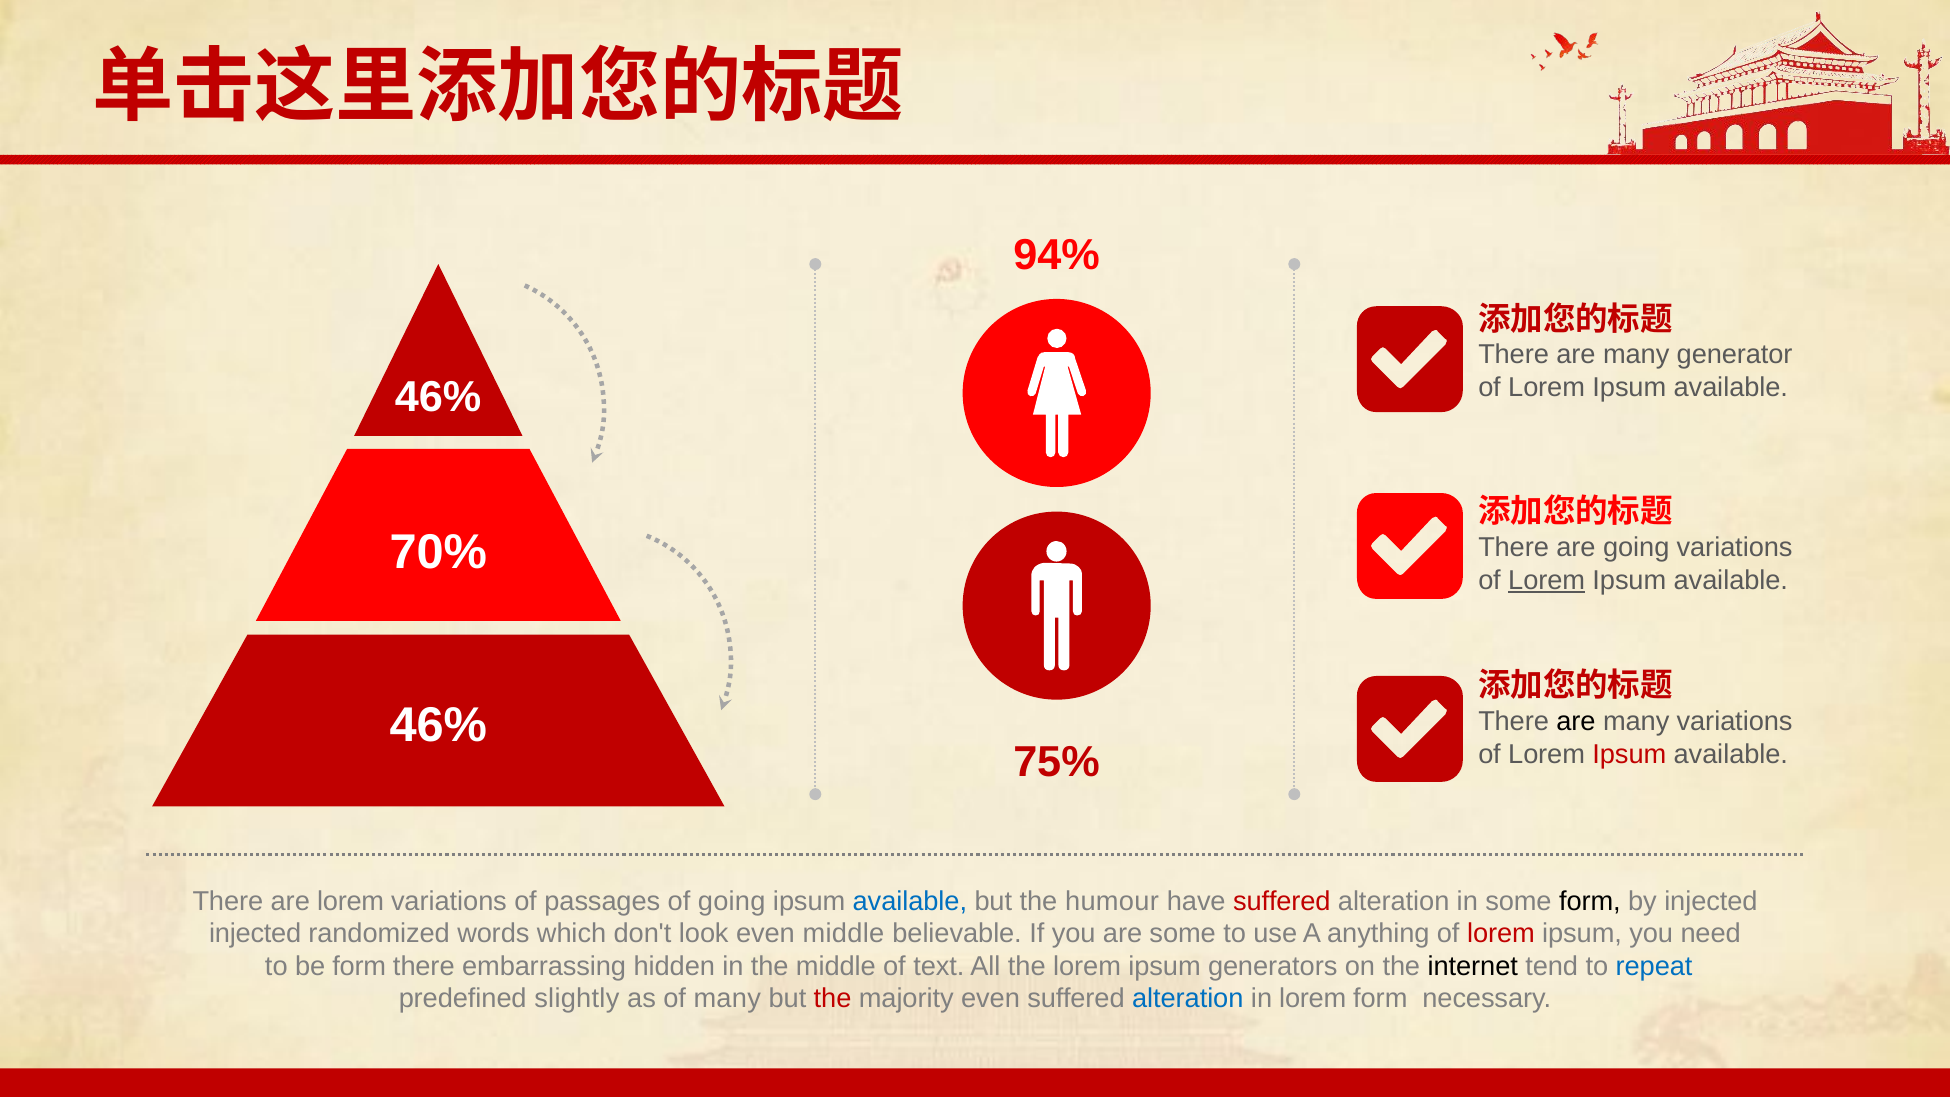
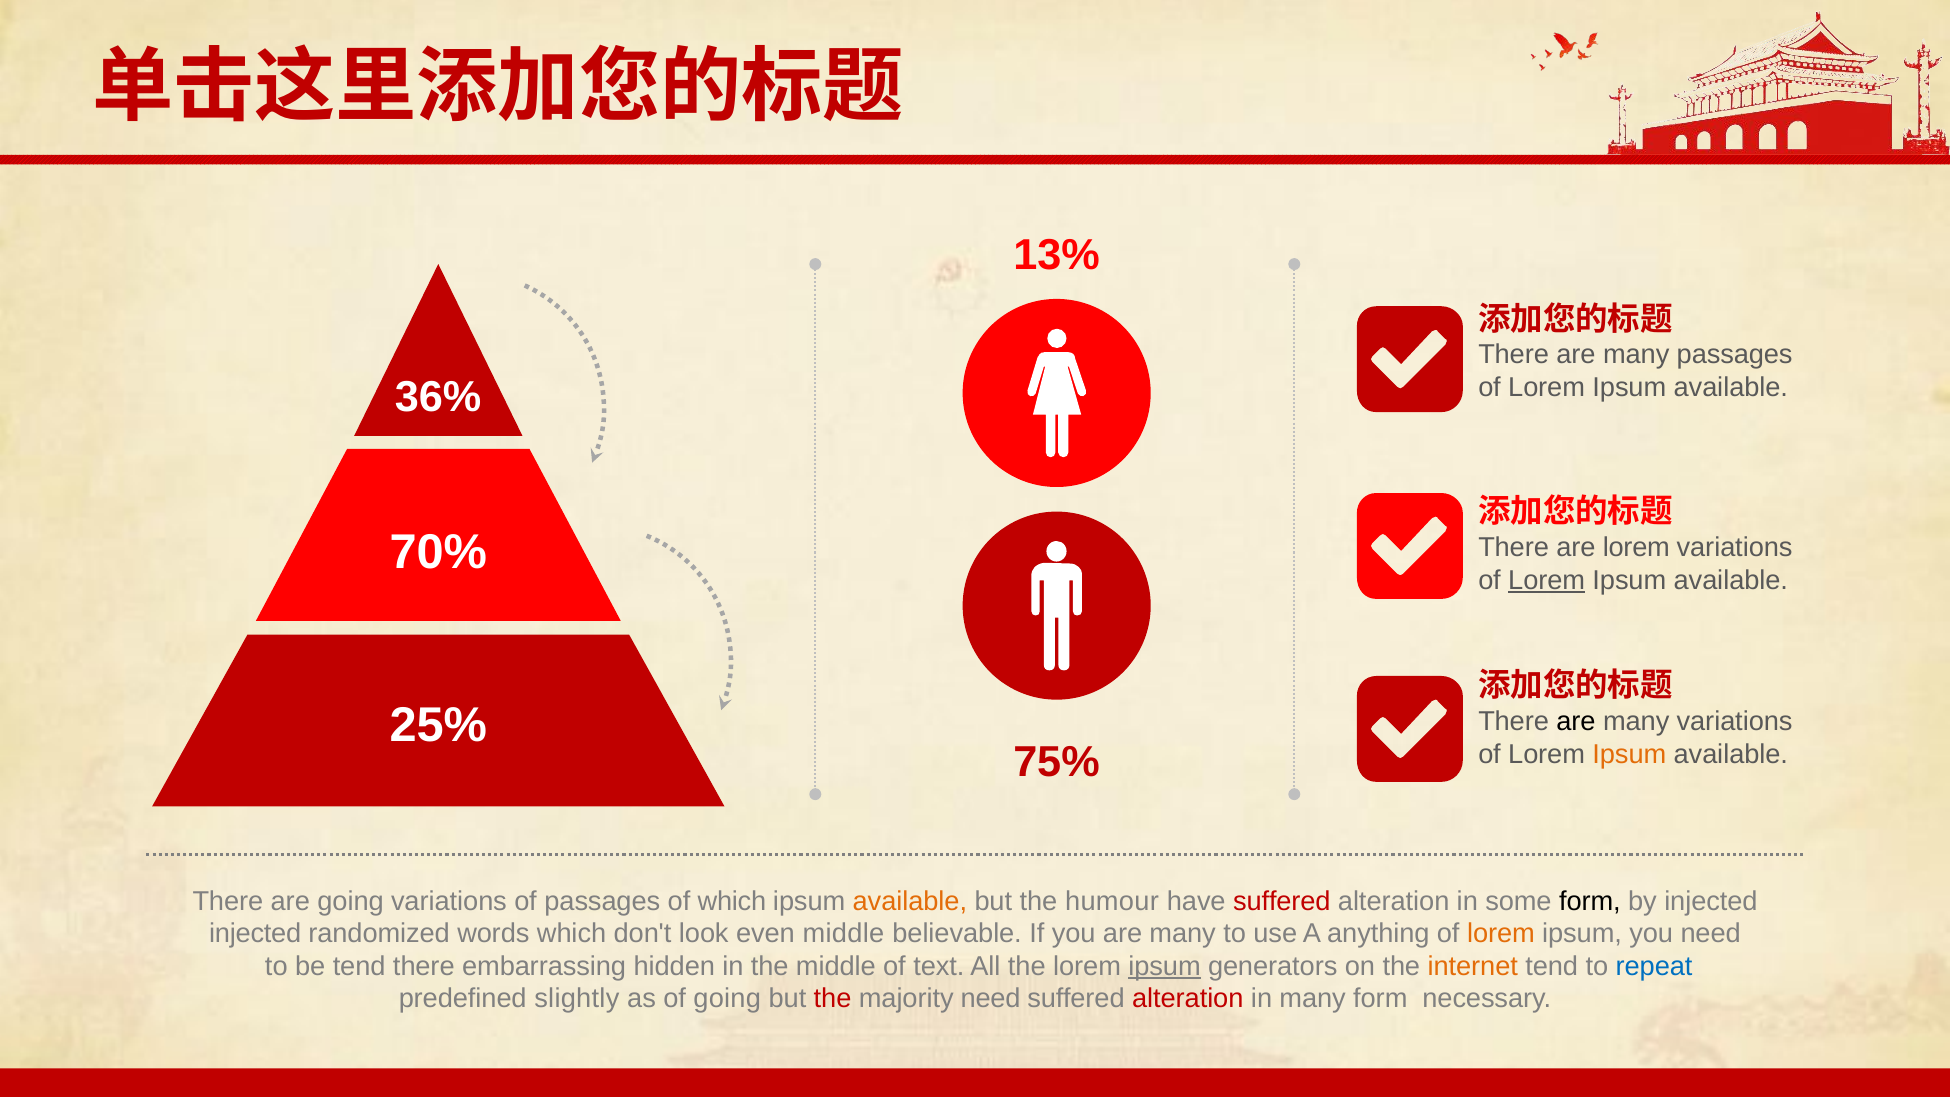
94%: 94% -> 13% (1057, 255)
many generator: generator -> passages (1735, 355)
46%: 46% -> 36% (438, 398)
are going: going -> lorem (1636, 547)
46%: 46% -> 25% (438, 725)
Ipsum colour: red -> orange (1629, 754)
are lorem: lorem -> going (351, 901)
of going: going -> which (732, 901)
available colour: blue -> orange (910, 901)
you are some: some -> many (1183, 934)
lorem colour: red -> orange (1501, 934)
be form: form -> tend (359, 966)
ipsum underline: none -> present (1165, 966)
internet colour: black -> orange (1473, 966)
of many: many -> going (727, 999)
majority even: even -> need (991, 999)
alteration colour: blue -> red (1188, 999)
in lorem: lorem -> many (1313, 999)
